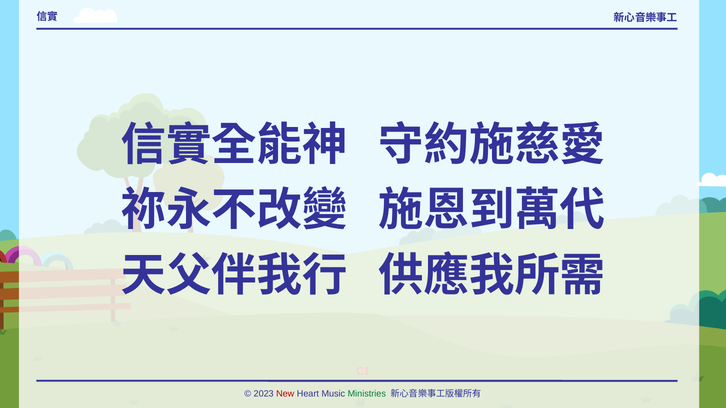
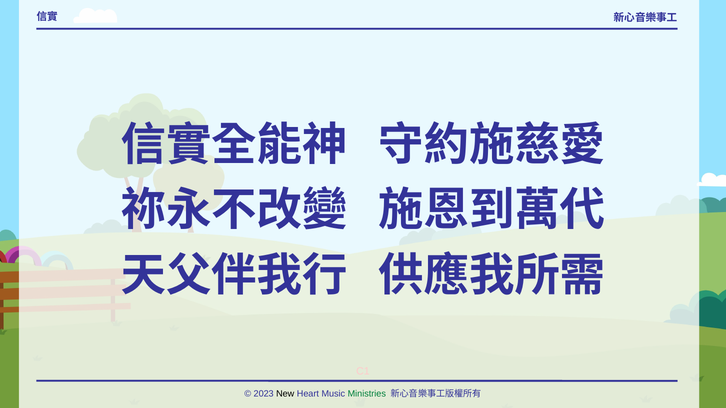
New colour: red -> black (285, 394)
